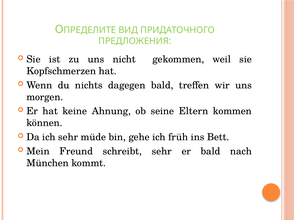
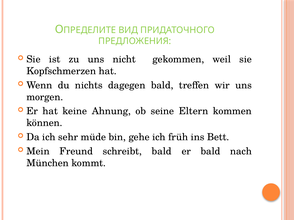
schreibt sehr: sehr -> bald (162, 152)
